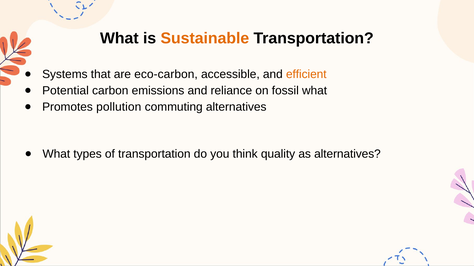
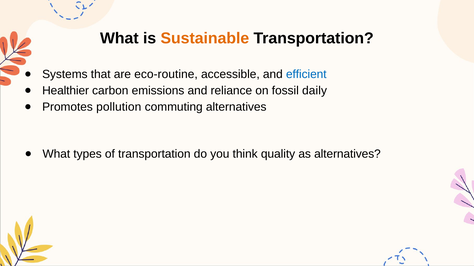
eco-carbon: eco-carbon -> eco-routine (166, 75)
efficient colour: orange -> blue (306, 75)
Potential: Potential -> Healthier (66, 91)
fossil what: what -> daily (315, 91)
